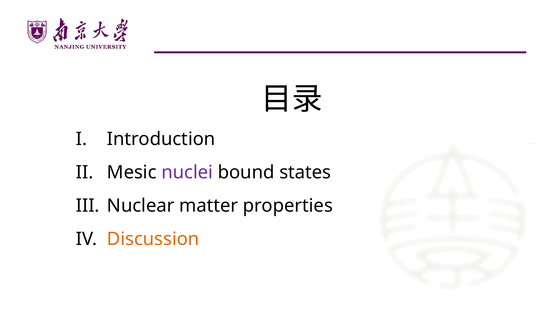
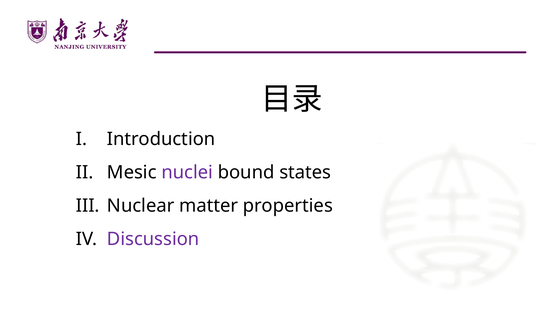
Discussion colour: orange -> purple (153, 239)
